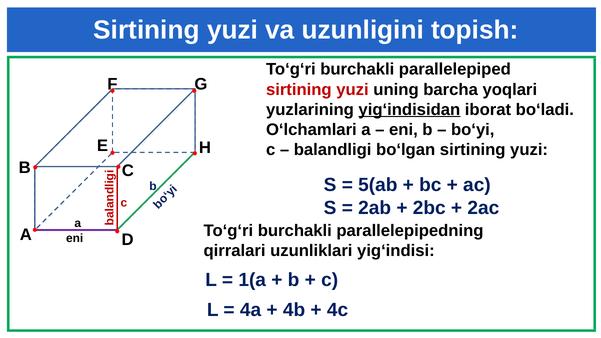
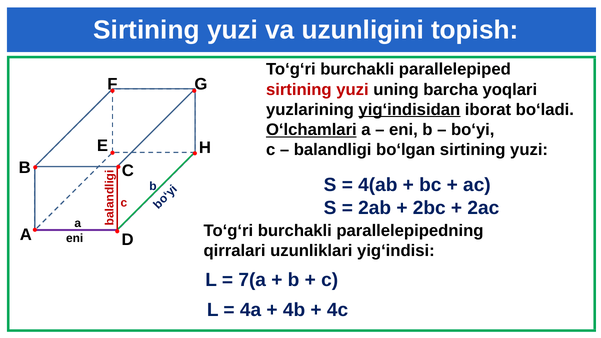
O‘lchamlari underline: none -> present (311, 130)
5(ab: 5(ab -> 4(ab (378, 185)
1(a: 1(a -> 7(a (252, 280)
